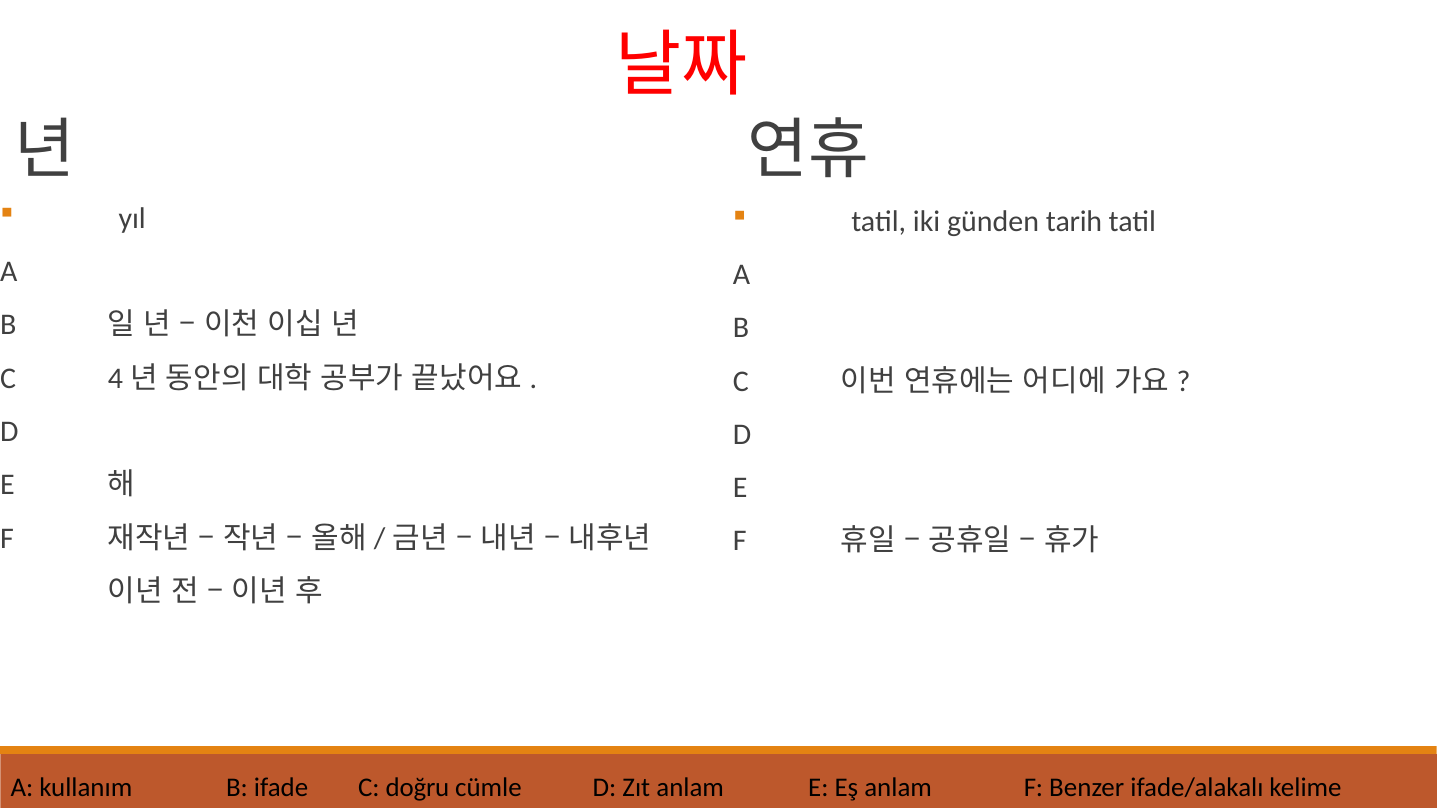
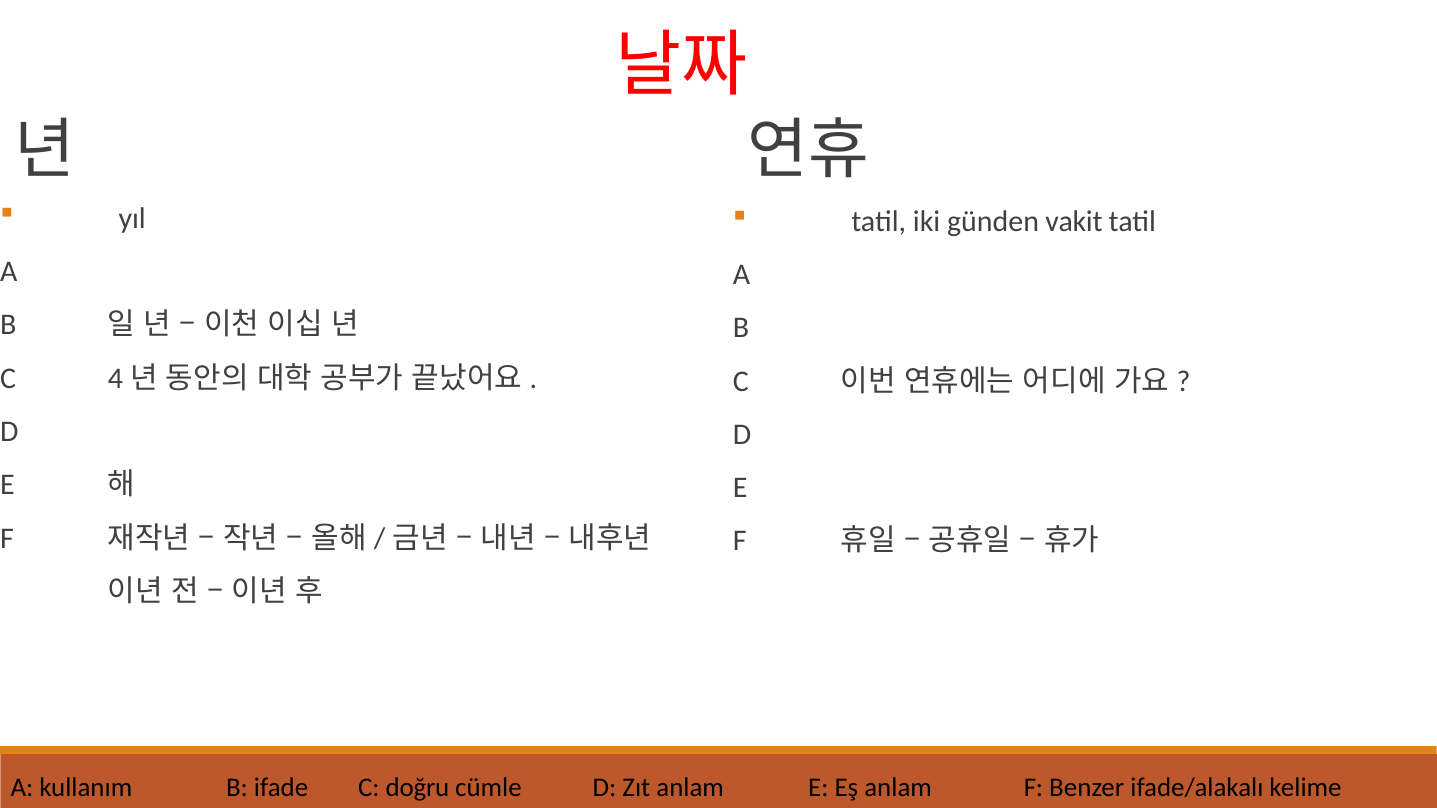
tarih: tarih -> vakit (1074, 222)
